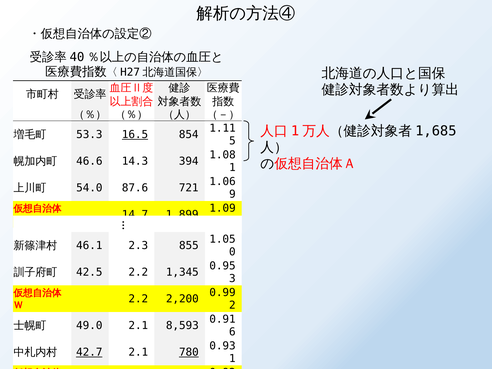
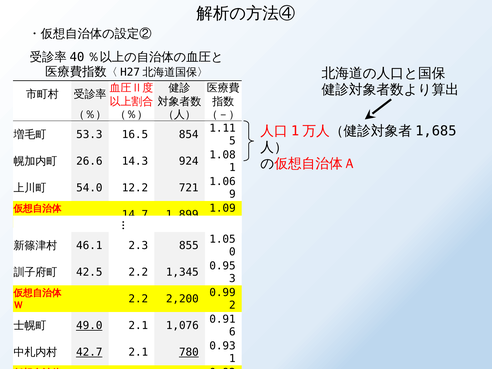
16.5 underline: present -> none (135, 135)
46.6: 46.6 -> 26.6 (89, 161)
394: 394 -> 924 (189, 161)
87.6: 87.6 -> 12.2 (135, 188)
49.0 underline: none -> present (89, 326)
8,593: 8,593 -> 1,076 (182, 326)
